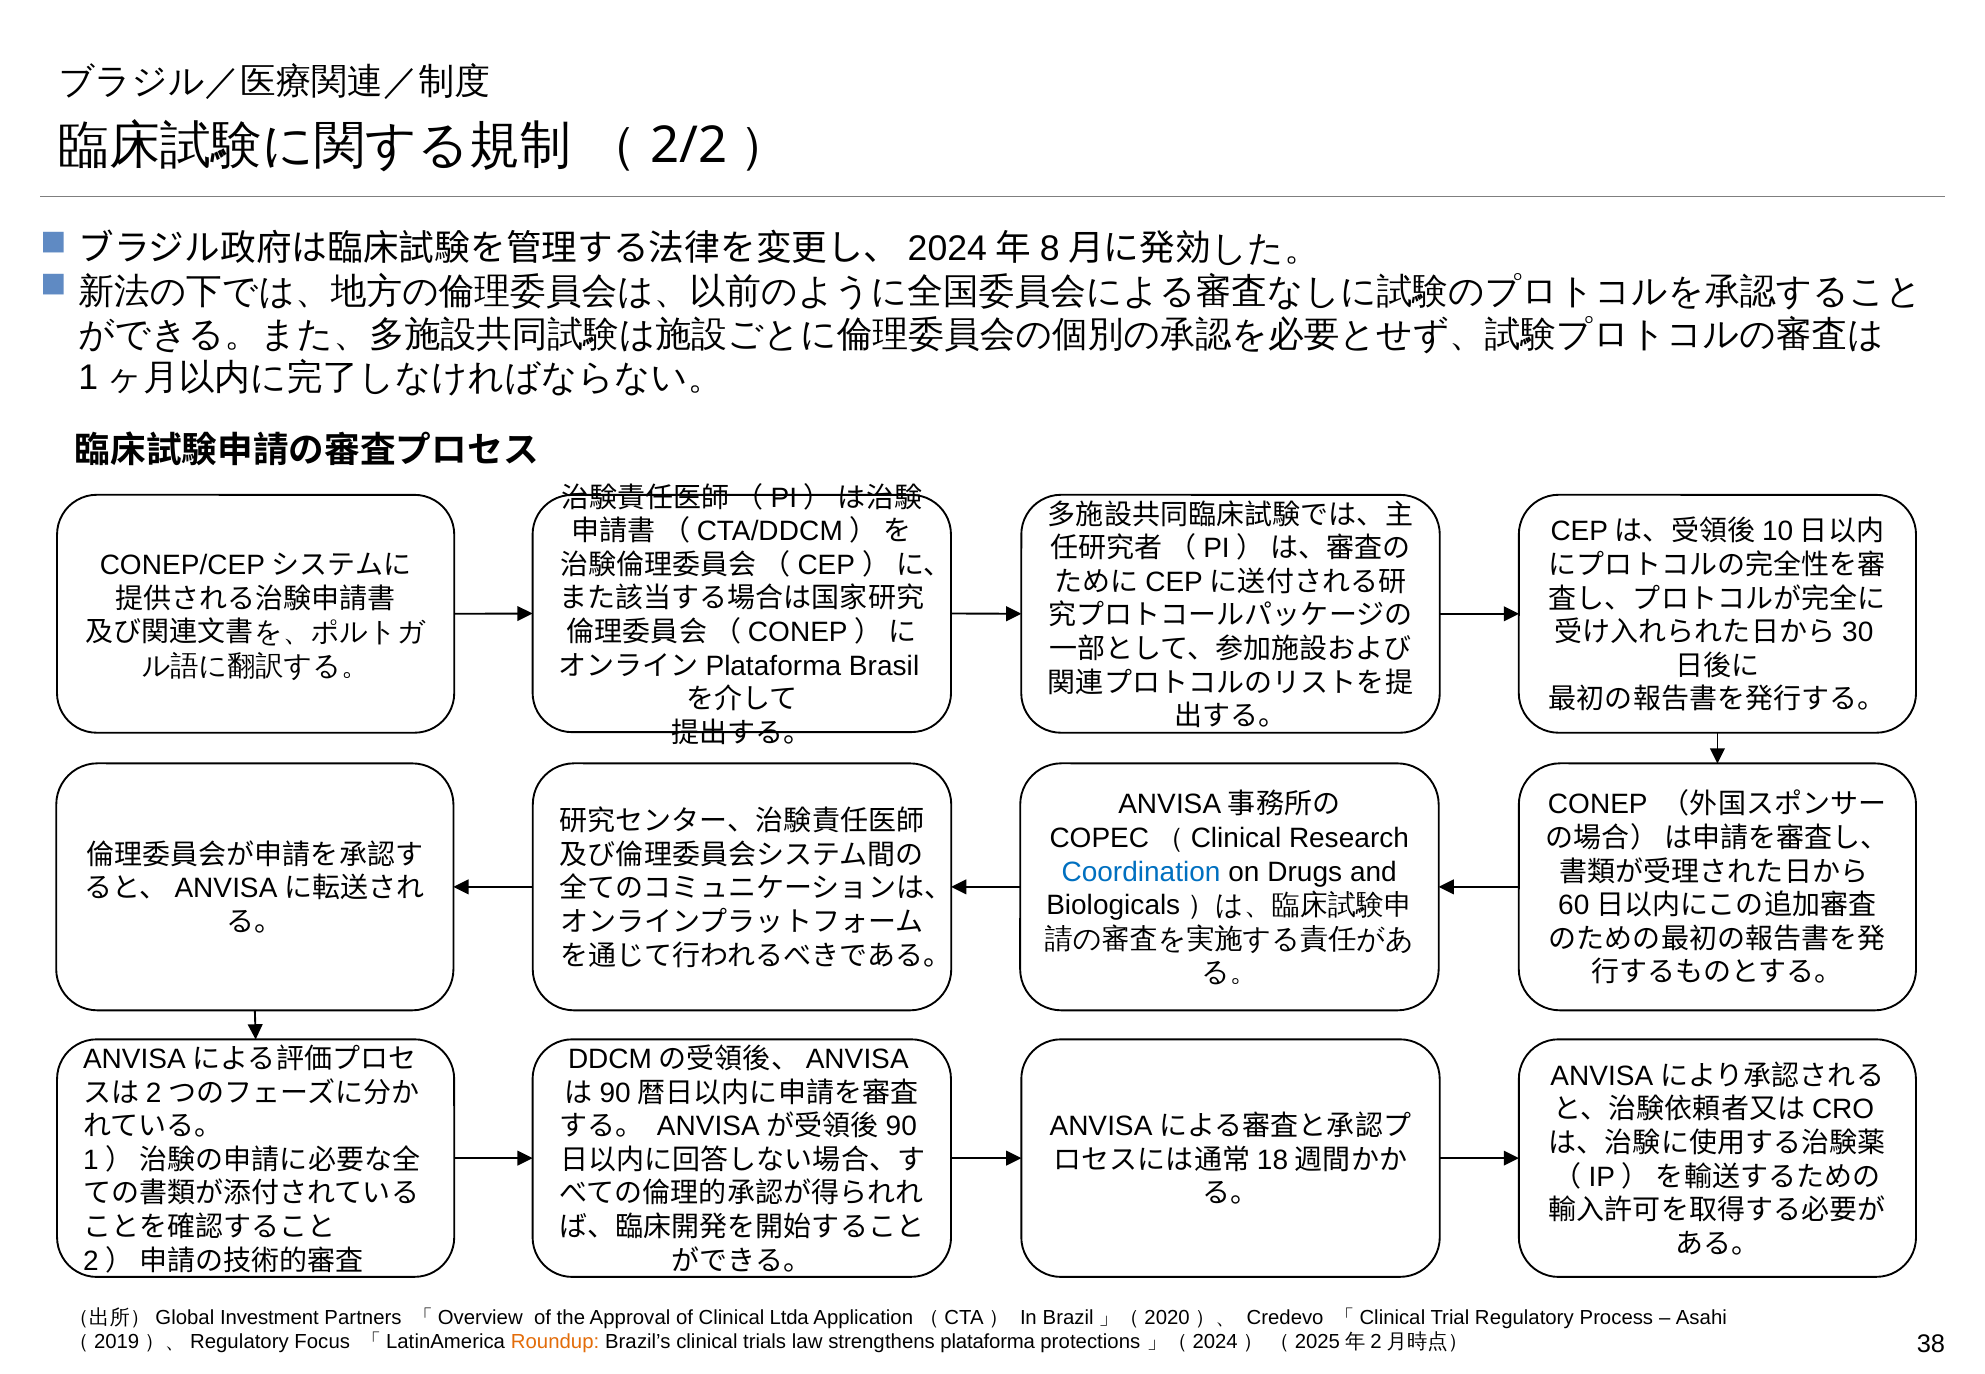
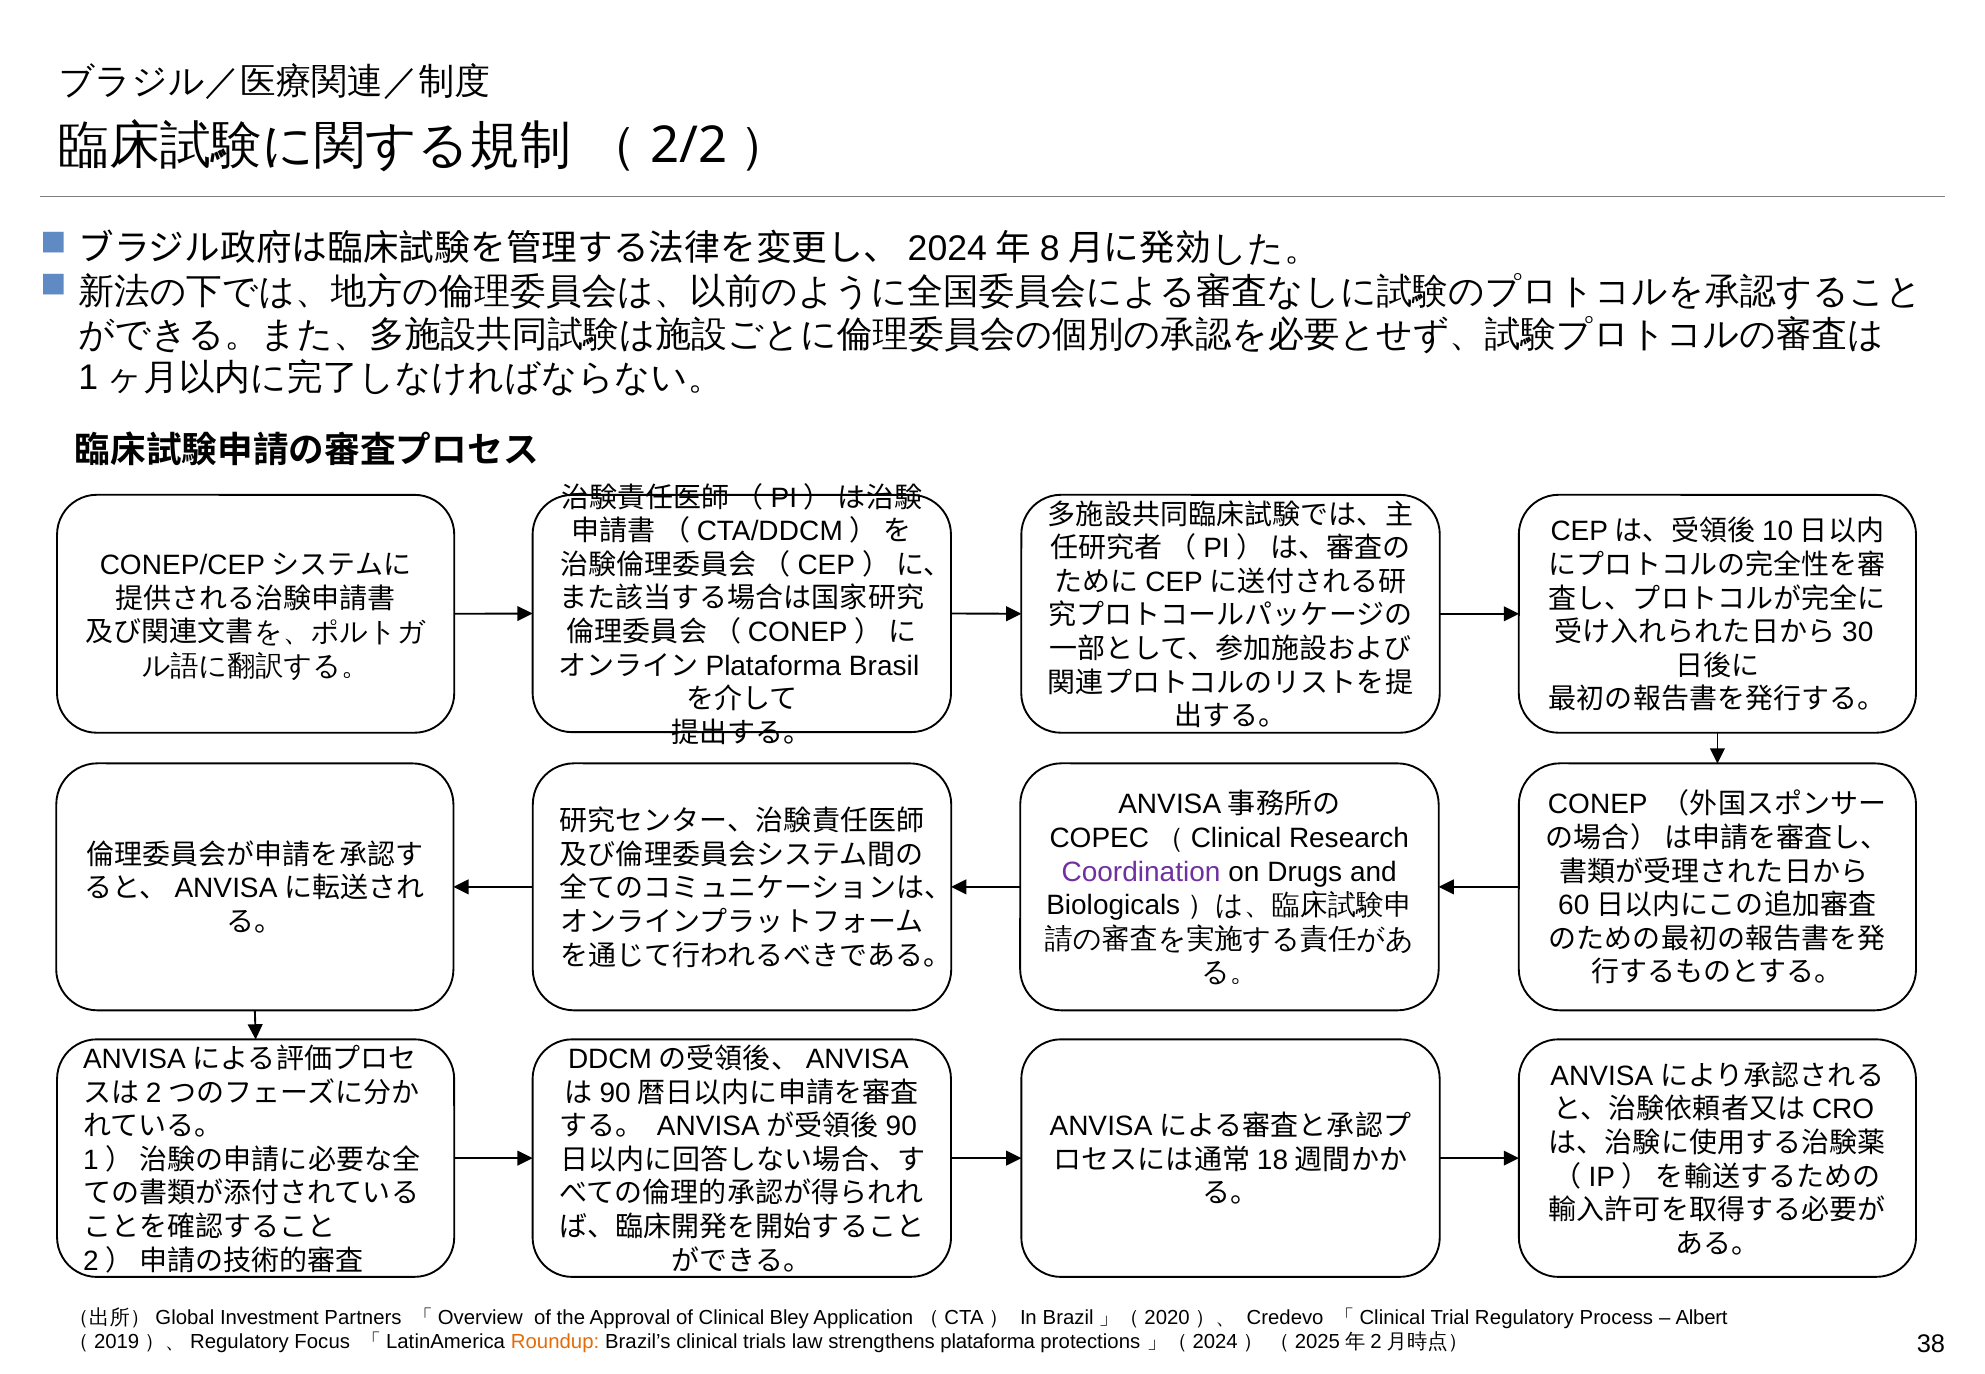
Coordination colour: blue -> purple (1141, 872)
Ltda: Ltda -> Bley (789, 1318)
Asahi: Asahi -> Albert (1702, 1318)
